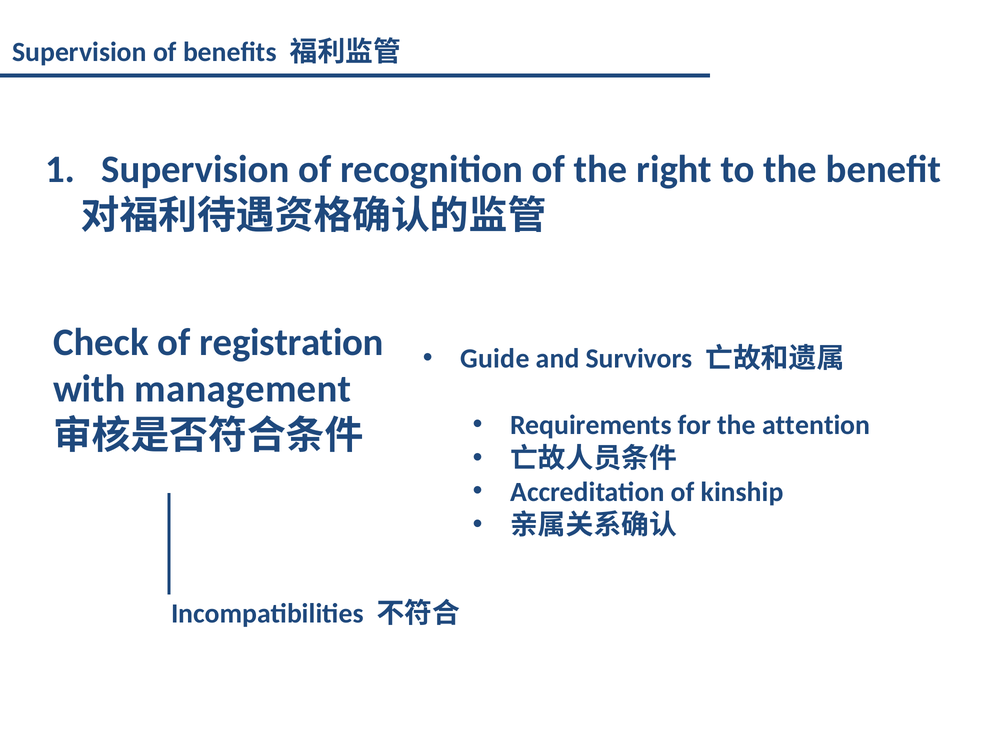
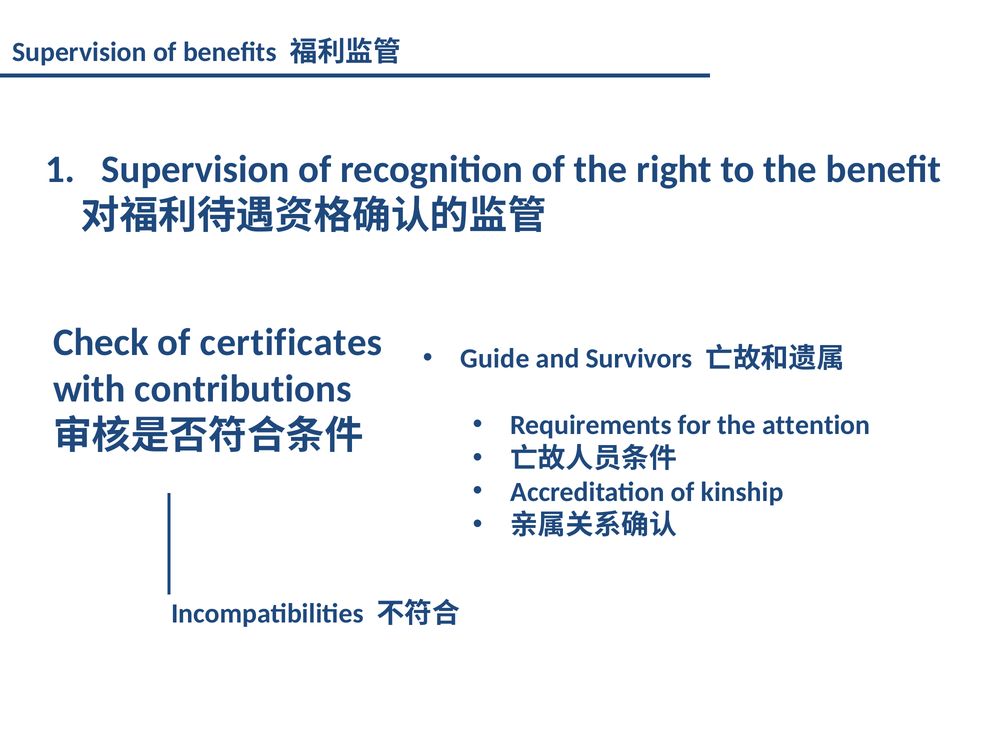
registration: registration -> certificates (291, 343)
management: management -> contributions (243, 389)
